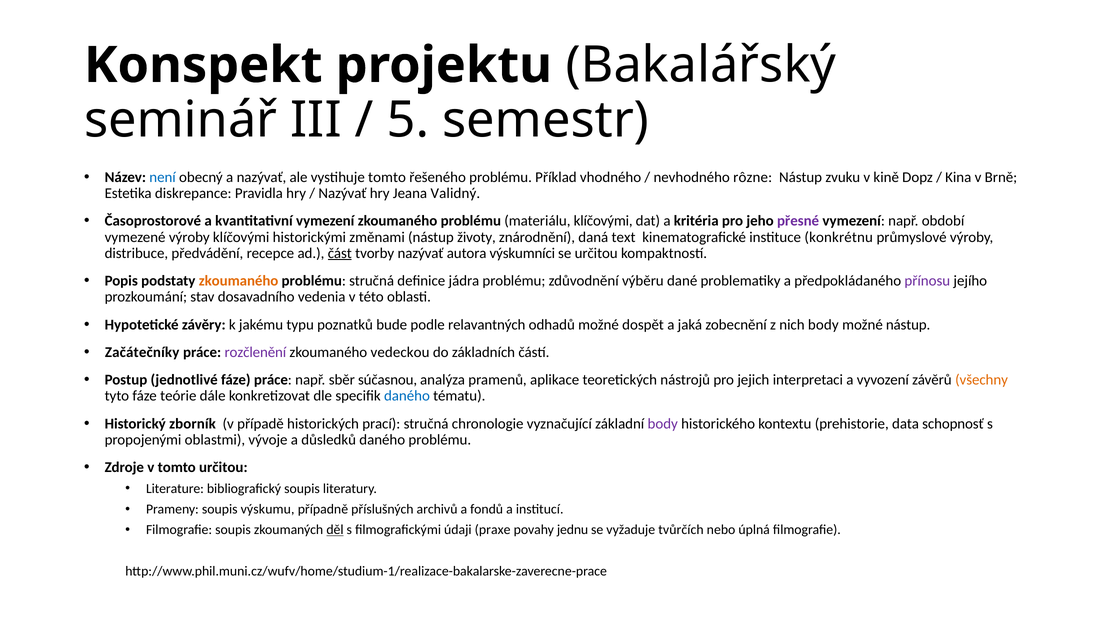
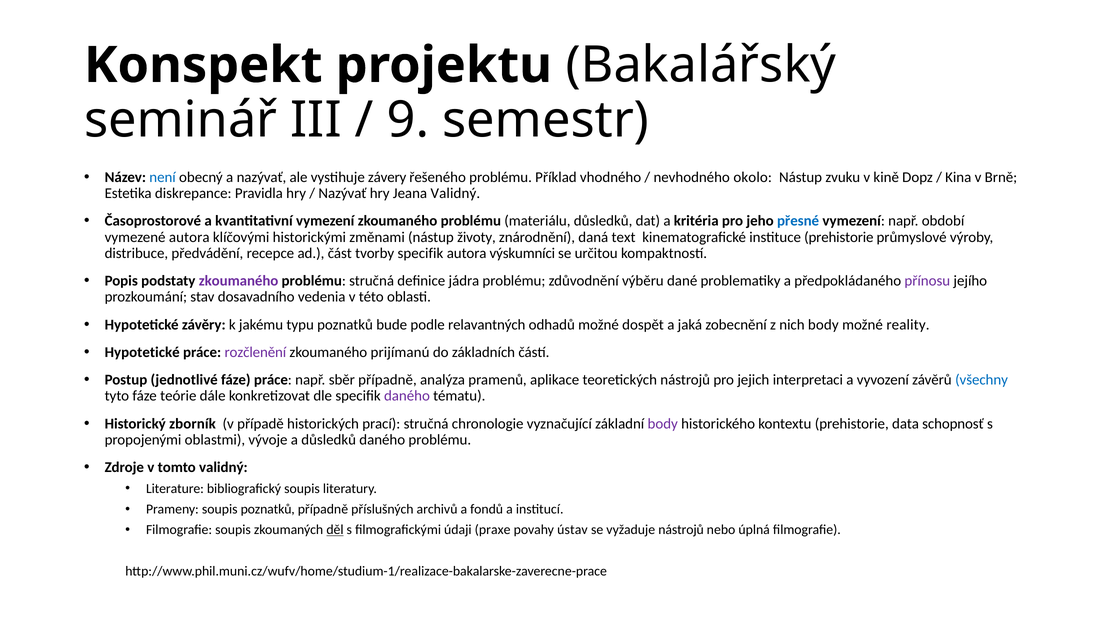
5: 5 -> 9 (408, 120)
vystihuje tomto: tomto -> závery (387, 177)
rôzne: rôzne -> okolo (753, 177)
materiálu klíčovými: klíčovými -> důsledků (603, 221)
přesné colour: purple -> blue (798, 221)
vymezené výroby: výroby -> autora (189, 237)
instituce konkrétnu: konkrétnu -> prehistorie (839, 237)
část underline: present -> none (340, 253)
tvorby nazývať: nazývať -> specifik (420, 253)
zkoumaného colour: orange -> purple (239, 281)
možné nástup: nástup -> reality (908, 325)
Začátečníky: Začátečníky -> Hypotetické (142, 352)
vedeckou: vedeckou -> prijímanú (400, 352)
sběr súčasnou: súčasnou -> případně (387, 380)
všechny colour: orange -> blue (982, 380)
daného colour: blue -> purple (407, 396)
tomto určitou: určitou -> validný (223, 467)
soupis výskumu: výskumu -> poznatků (268, 509)
jednu: jednu -> ústav (572, 530)
vyžaduje tvůrčích: tvůrčích -> nástrojů (681, 530)
